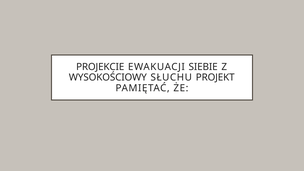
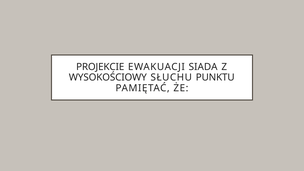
SIEBIE: SIEBIE -> SIADA (203, 67)
PROJEKT: PROJEKT -> PUNKTU (215, 77)
